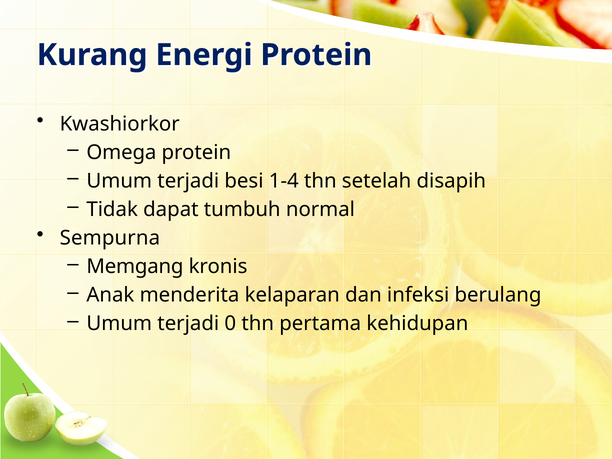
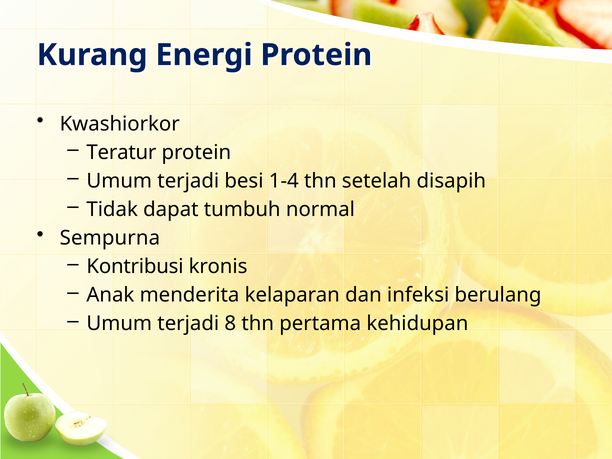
Omega: Omega -> Teratur (121, 152)
Memgang: Memgang -> Kontribusi (135, 267)
0: 0 -> 8 (230, 324)
